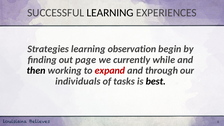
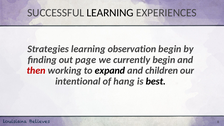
currently while: while -> begin (164, 60)
then colour: black -> red (36, 71)
expand colour: red -> black (110, 71)
through: through -> children (162, 71)
individuals: individuals -> intentional (78, 81)
tasks: tasks -> hang (124, 81)
